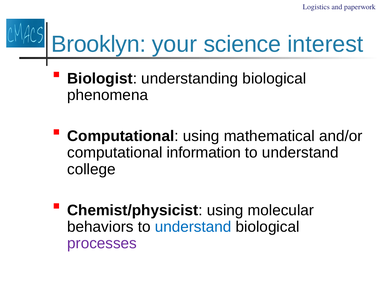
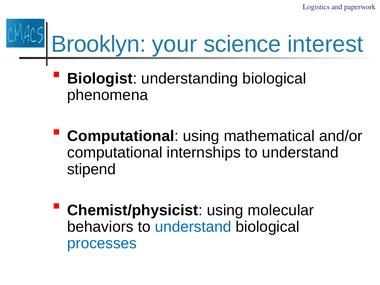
information: information -> internships (204, 153)
college: college -> stipend (91, 169)
processes colour: purple -> blue (102, 243)
